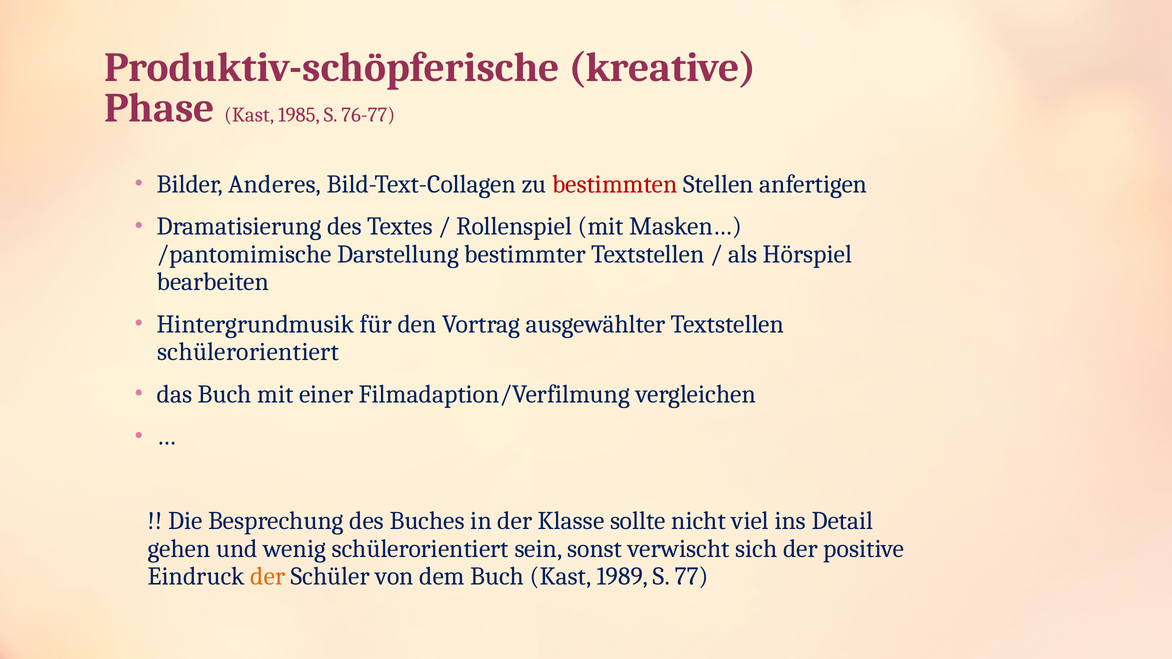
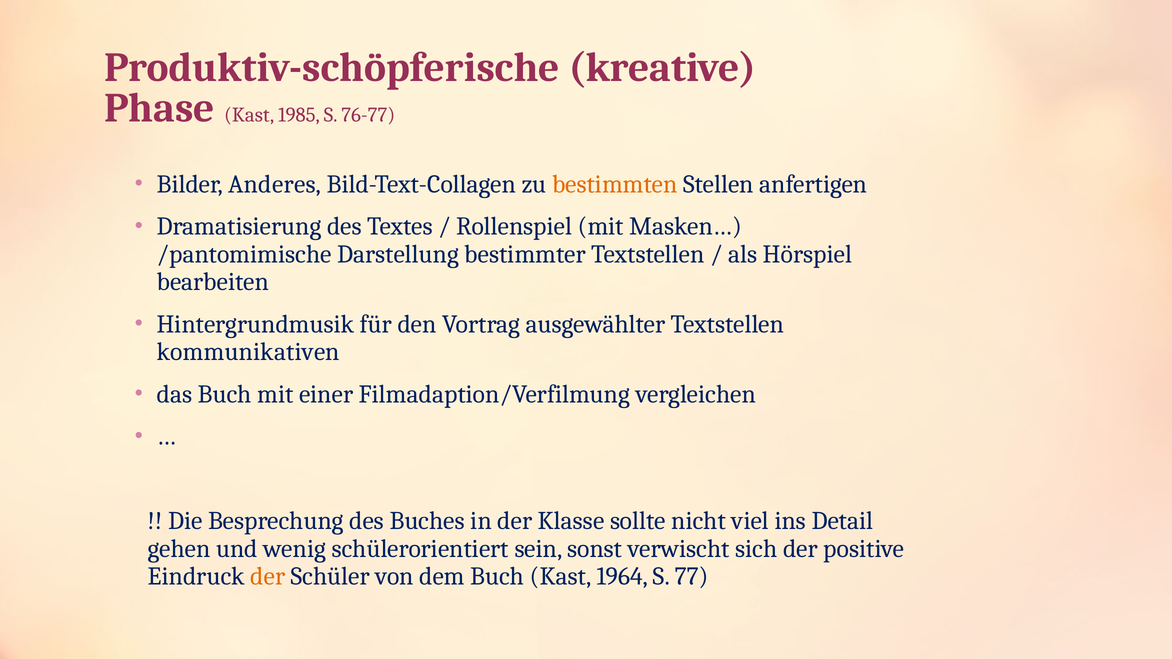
bestimmten colour: red -> orange (615, 184)
schülerorientiert: schülerorientiert -> kommunikativen (248, 352)
1989: 1989 -> 1964 (622, 577)
